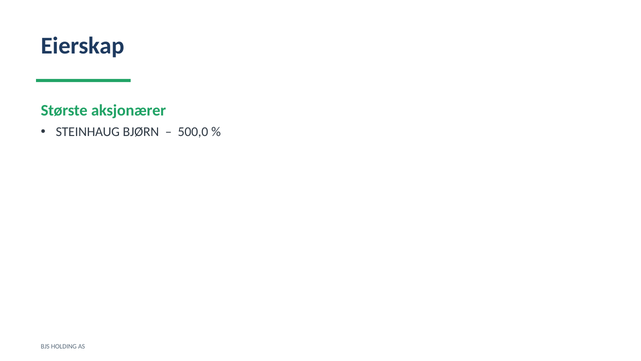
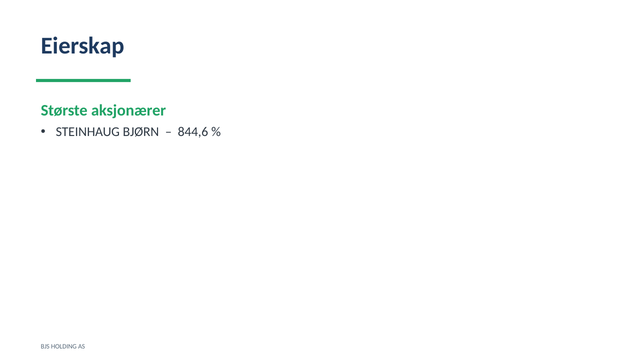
500,0: 500,0 -> 844,6 (193, 132)
